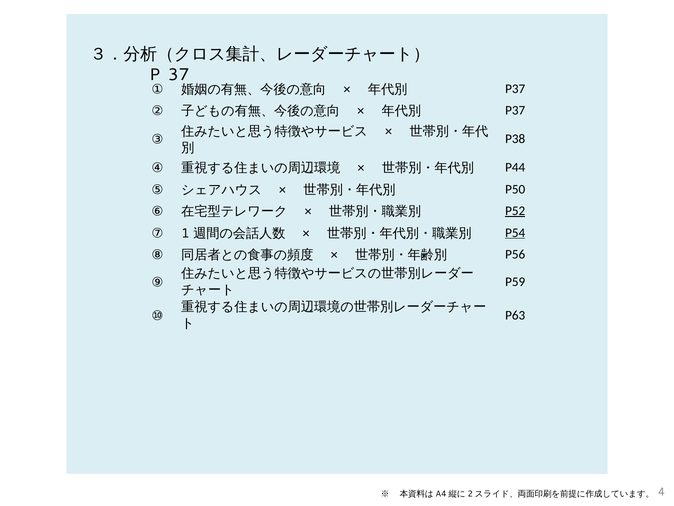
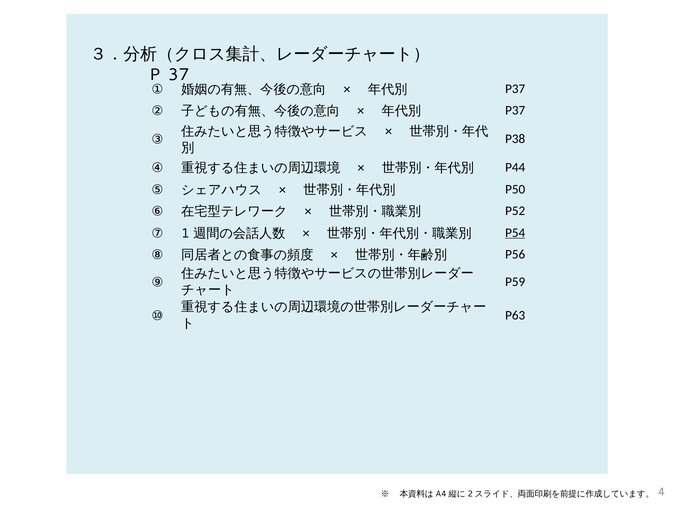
P52 underline: present -> none (515, 211)
